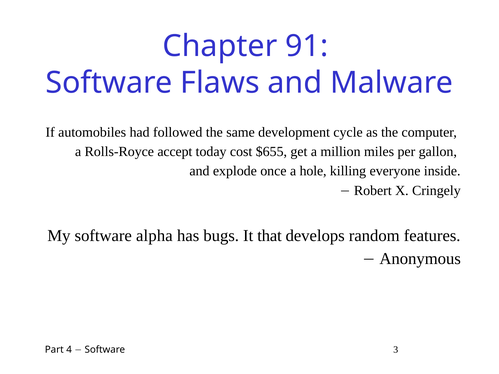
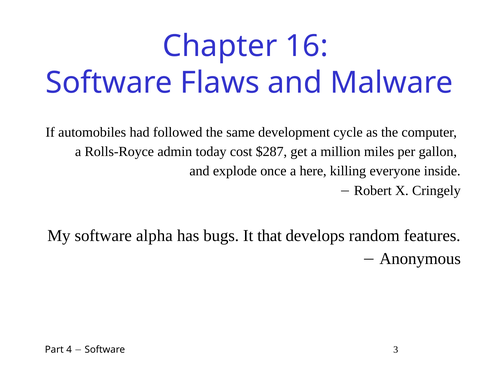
91: 91 -> 16 (307, 46)
accept: accept -> admin (175, 152)
$655: $655 -> $287 (271, 152)
hole: hole -> here (313, 171)
